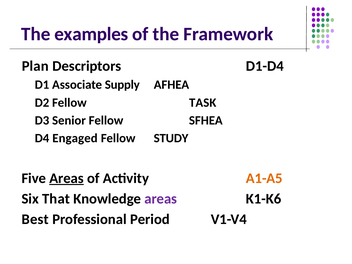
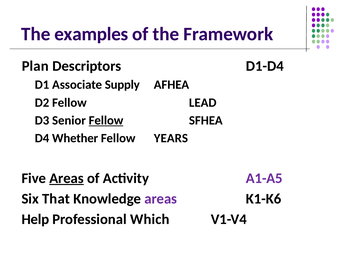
TASK: TASK -> LEAD (203, 103)
Fellow underline: none -> present (106, 120)
Engaged: Engaged -> Whether (75, 138)
STUDY: STUDY -> YEARS (171, 138)
A1-A5 colour: orange -> purple (264, 178)
Best: Best -> Help (35, 219)
Period: Period -> Which (150, 219)
